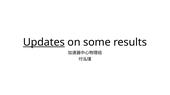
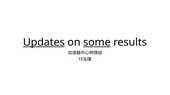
some underline: none -> present (97, 42)
